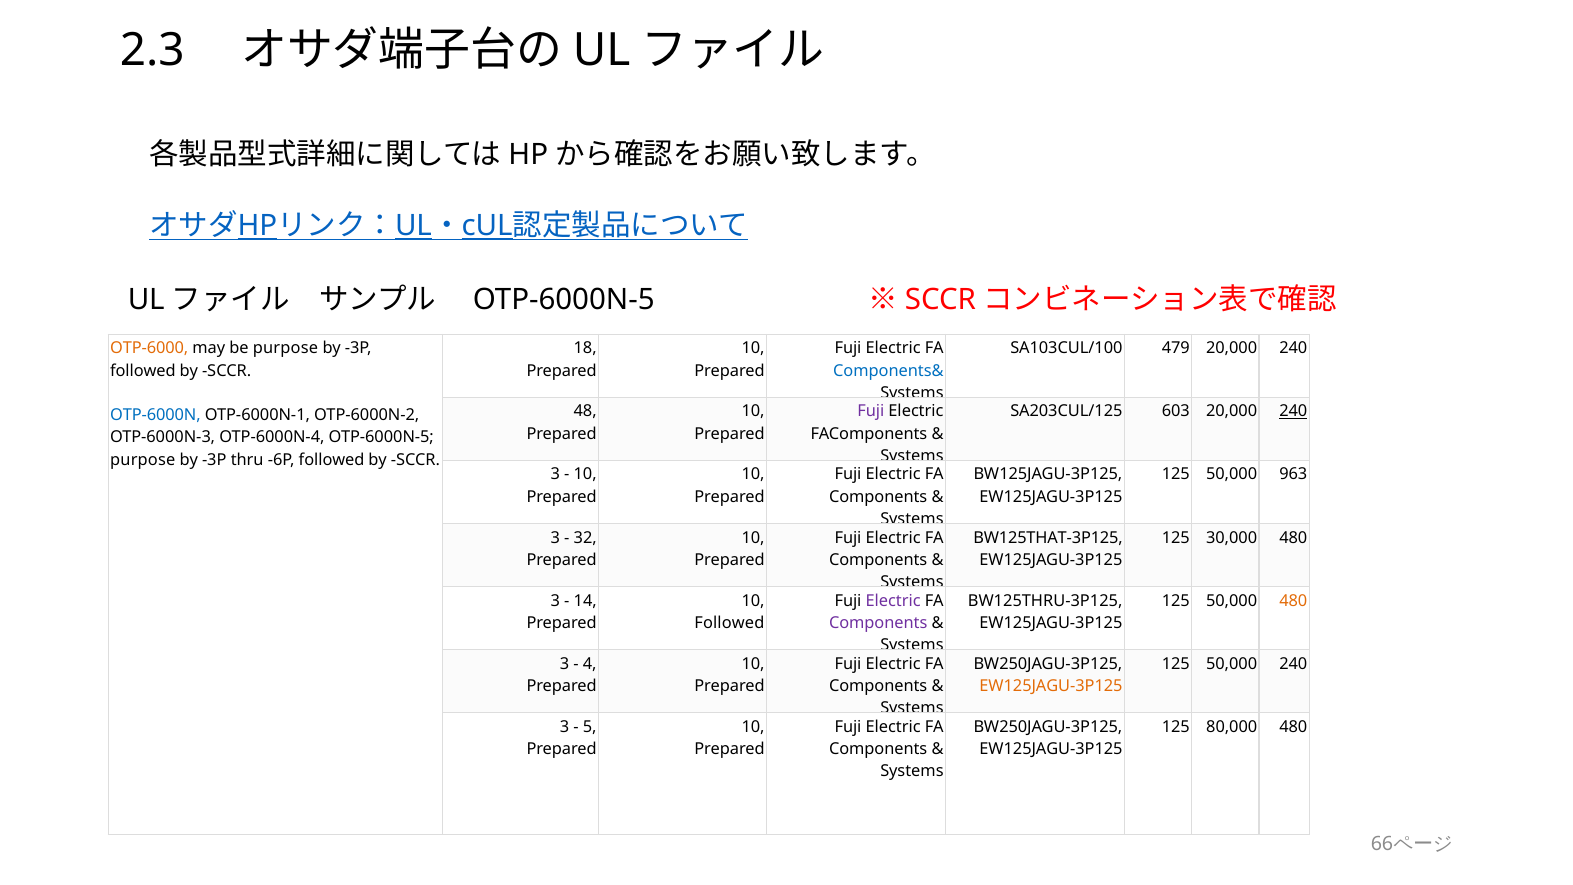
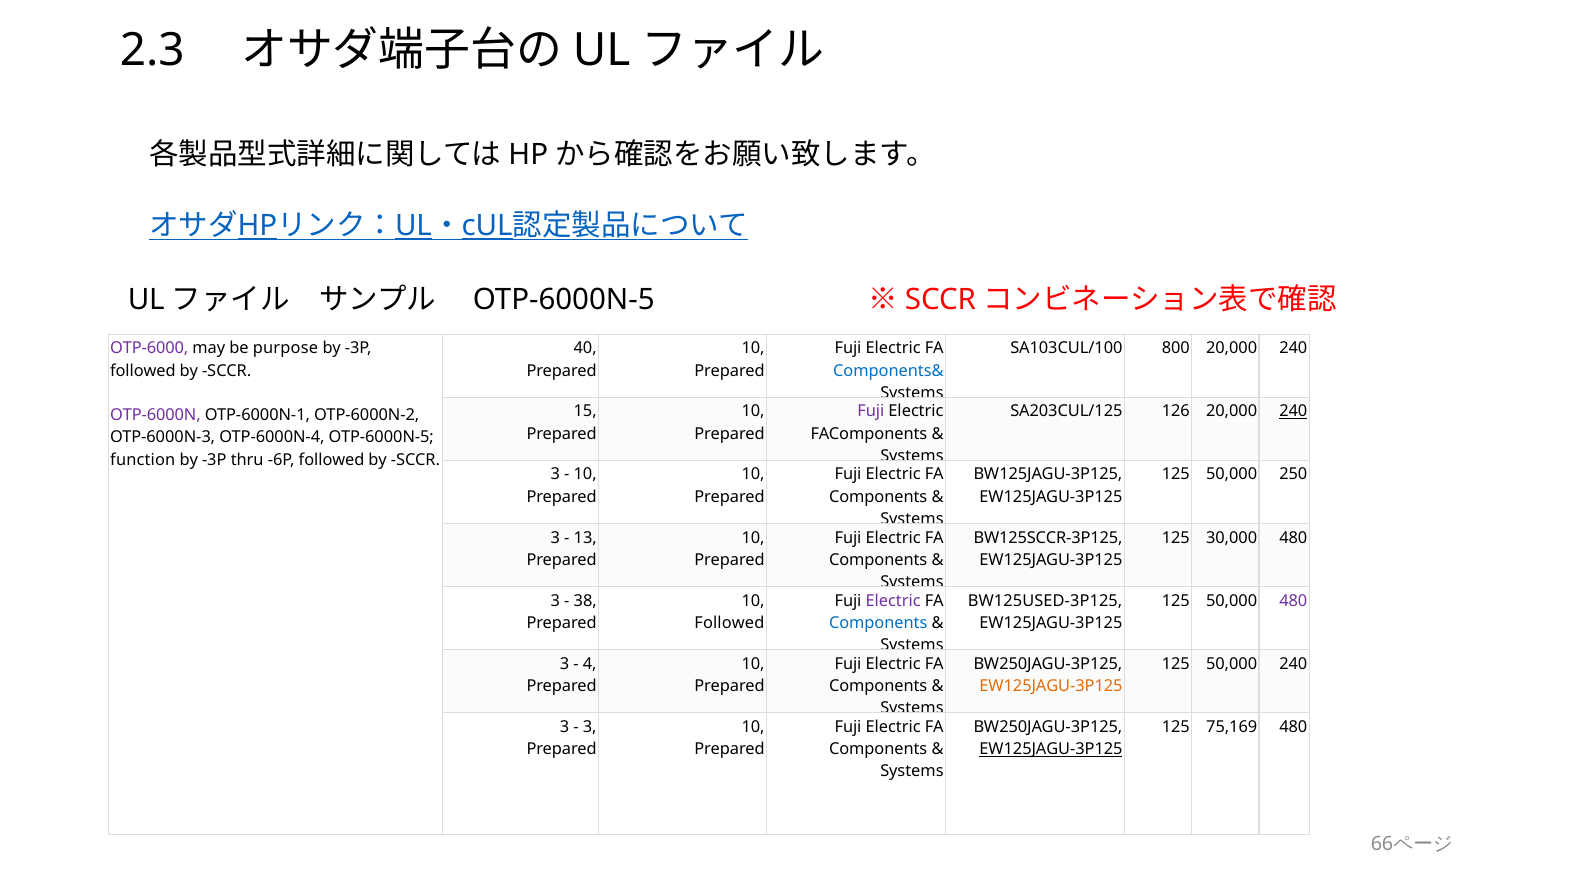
OTP-6000 colour: orange -> purple (149, 348)
18: 18 -> 40 (585, 348)
479: 479 -> 800 (1176, 348)
48: 48 -> 15 (585, 411)
603: 603 -> 126 (1176, 411)
OTP-6000N colour: blue -> purple (155, 415)
purpose: purpose -> function (143, 460)
963: 963 -> 250 (1293, 474)
32: 32 -> 13 (585, 538)
BW125THAT-3P125: BW125THAT-3P125 -> BW125SCCR-3P125 (1048, 538)
14: 14 -> 38 (585, 601)
BW125THRU-3P125: BW125THRU-3P125 -> BW125USED-3P125 (1045, 601)
480 colour: orange -> purple (1293, 601)
Components colour: purple -> blue (878, 623)
5: 5 -> 3 (590, 727)
80,000: 80,000 -> 75,169 (1232, 727)
EW125JAGU-3P125 underline: none -> present (1051, 749)
